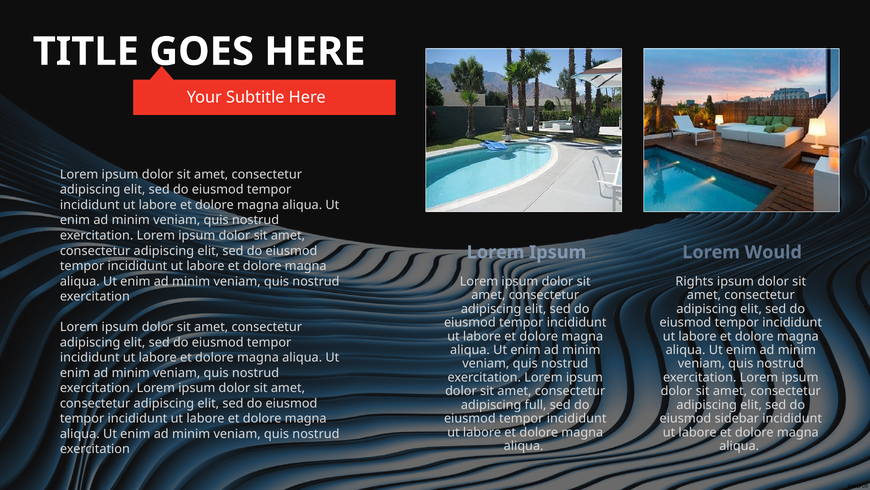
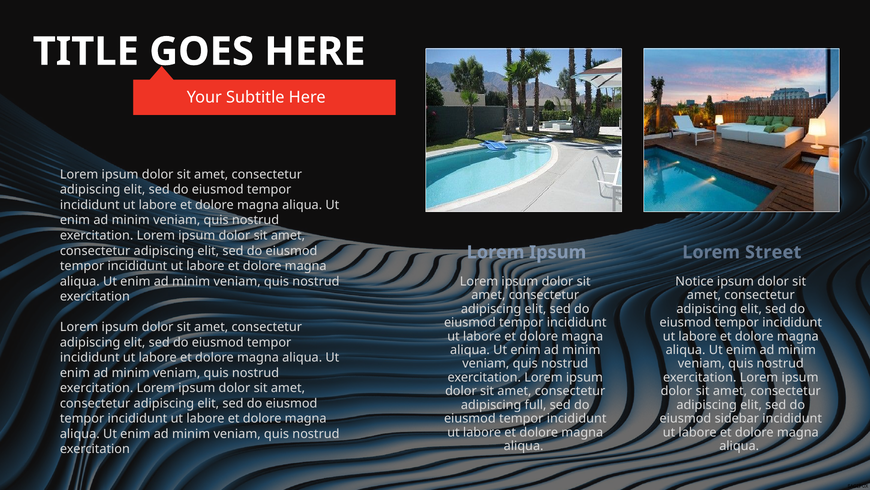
Would: Would -> Street (773, 252)
Rights: Rights -> Notice (695, 281)
